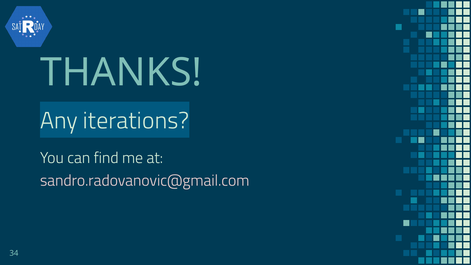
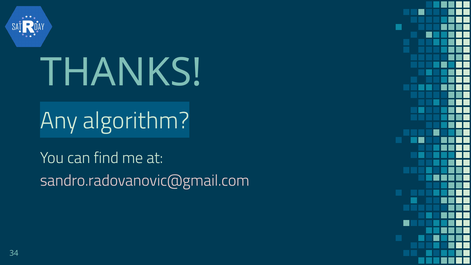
iterations: iterations -> algorithm (136, 121)
